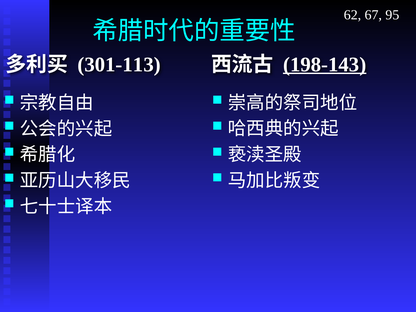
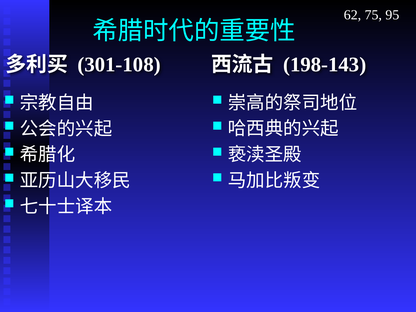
67: 67 -> 75 (373, 15)
301-113: 301-113 -> 301-108 (119, 64)
198-143 underline: present -> none (325, 64)
